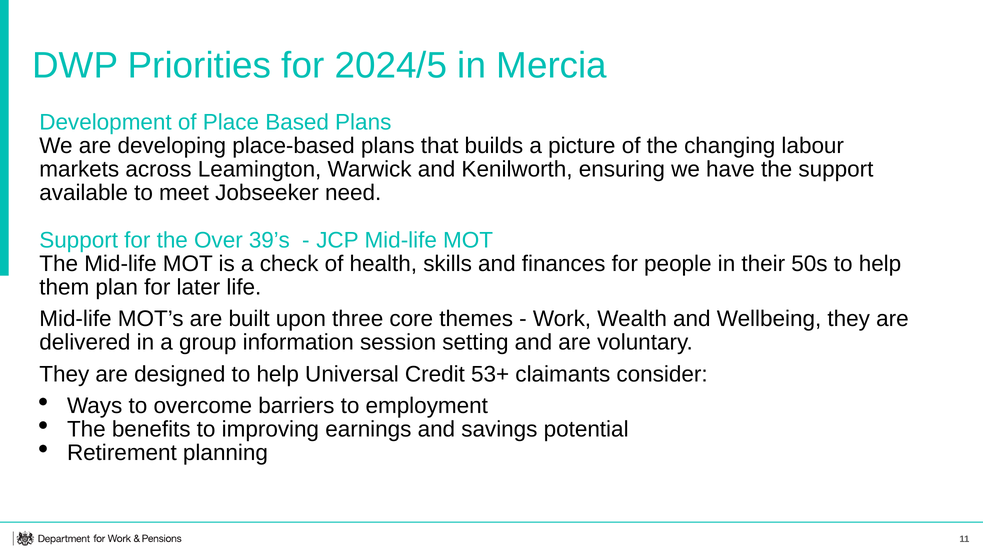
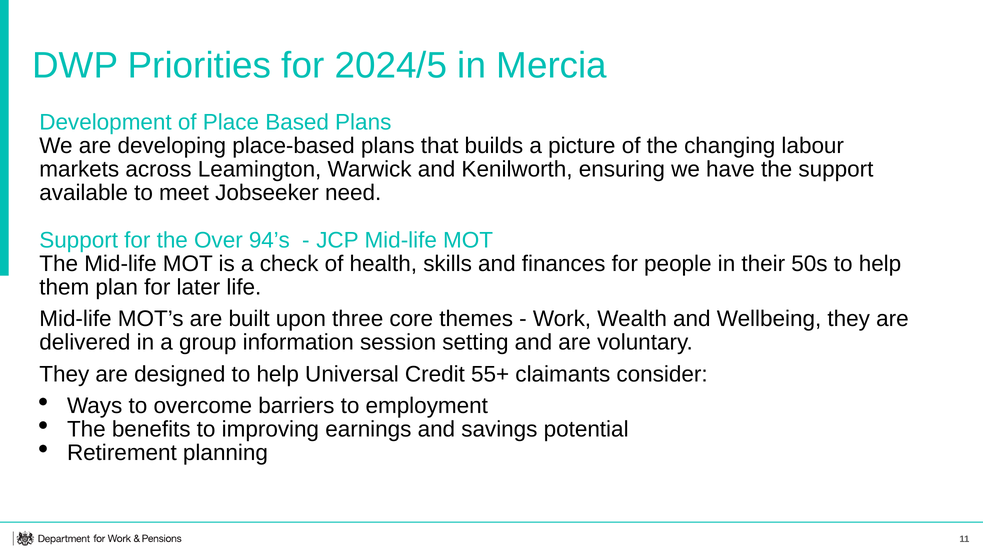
39’s: 39’s -> 94’s (269, 240)
53+: 53+ -> 55+ (490, 374)
